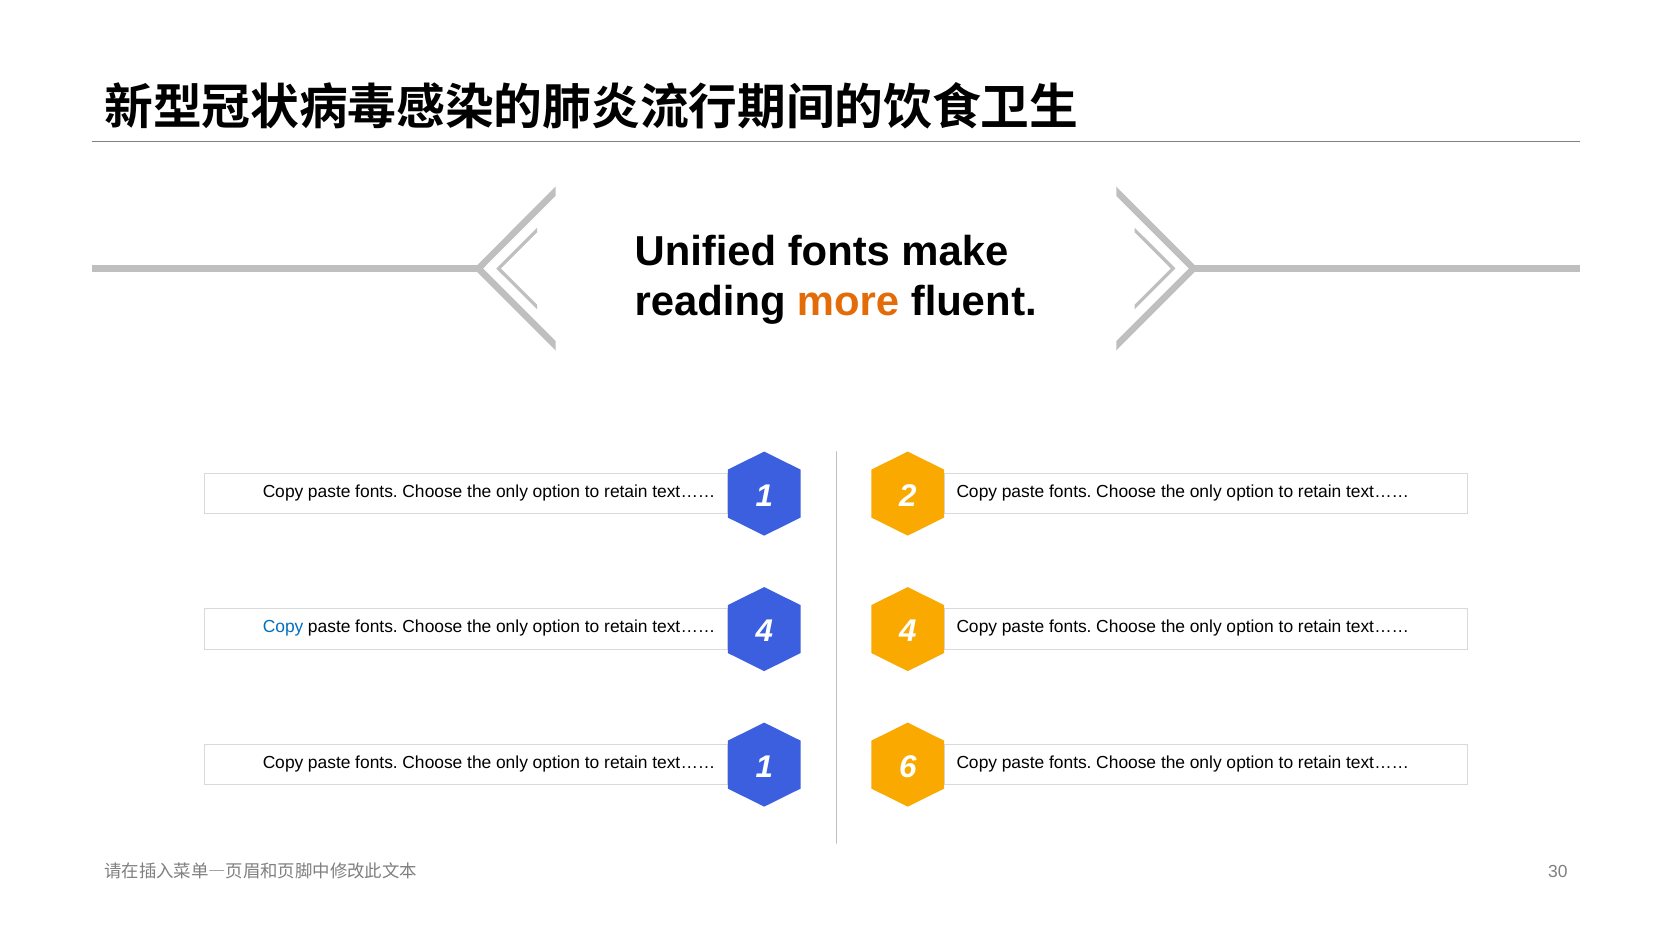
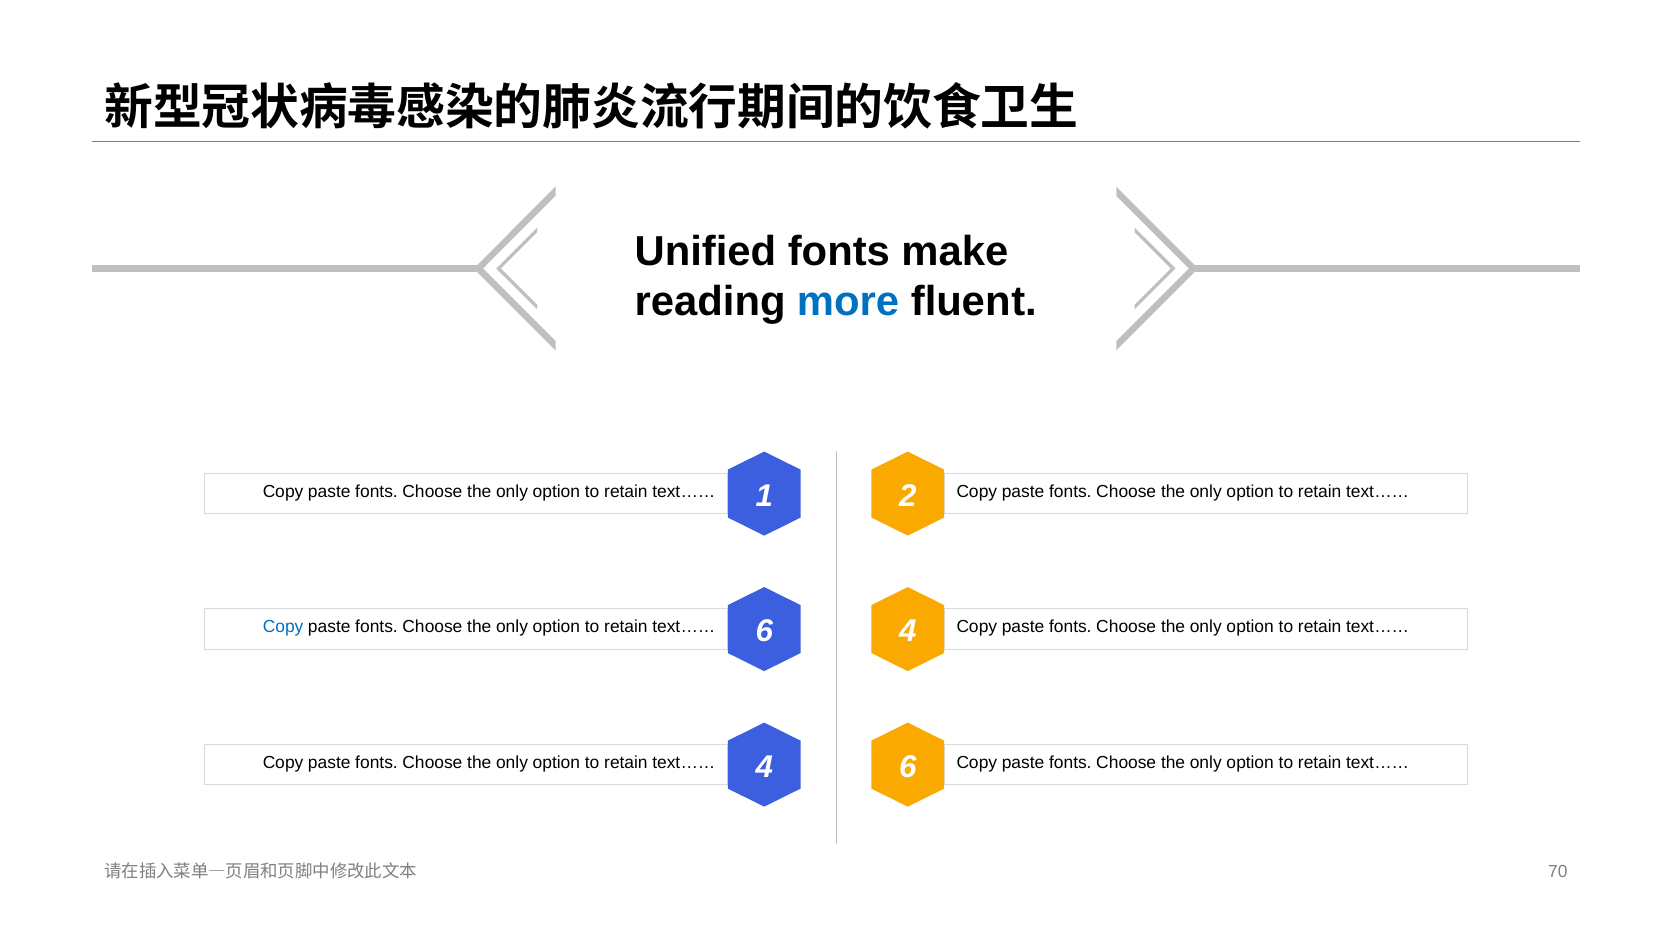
more colour: orange -> blue (848, 302)
4: 4 -> 6 (764, 631)
1: 1 -> 4 (764, 766)
30: 30 -> 70 (1558, 871)
